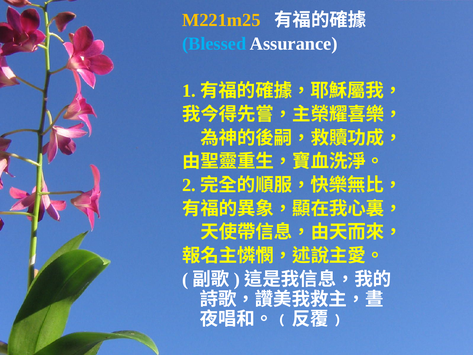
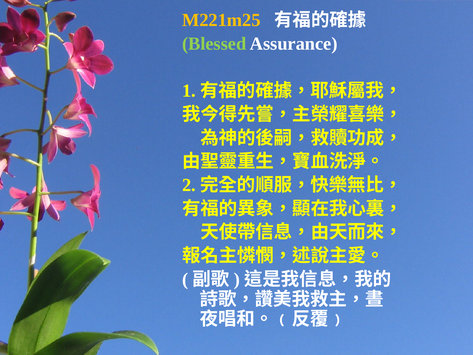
Blessed colour: light blue -> light green (214, 44)
